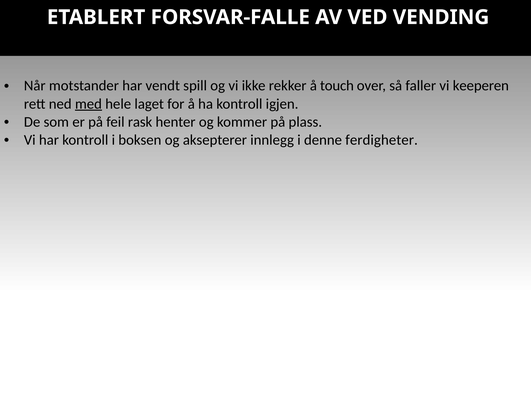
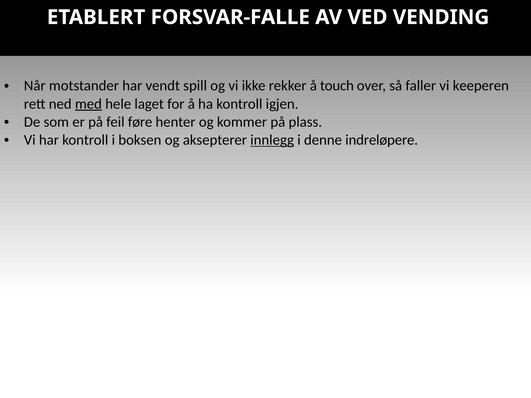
rask: rask -> føre (140, 122)
innlegg underline: none -> present (272, 140)
ferdigheter: ferdigheter -> indreløpere (382, 140)
